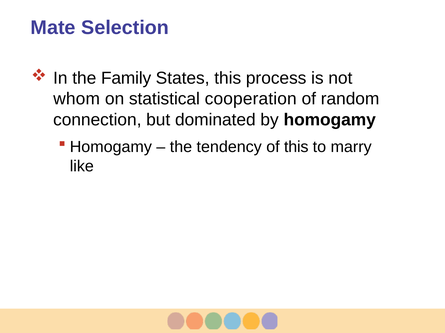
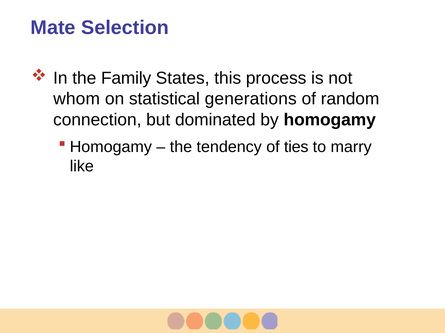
cooperation: cooperation -> generations (251, 99)
of this: this -> ties (296, 147)
